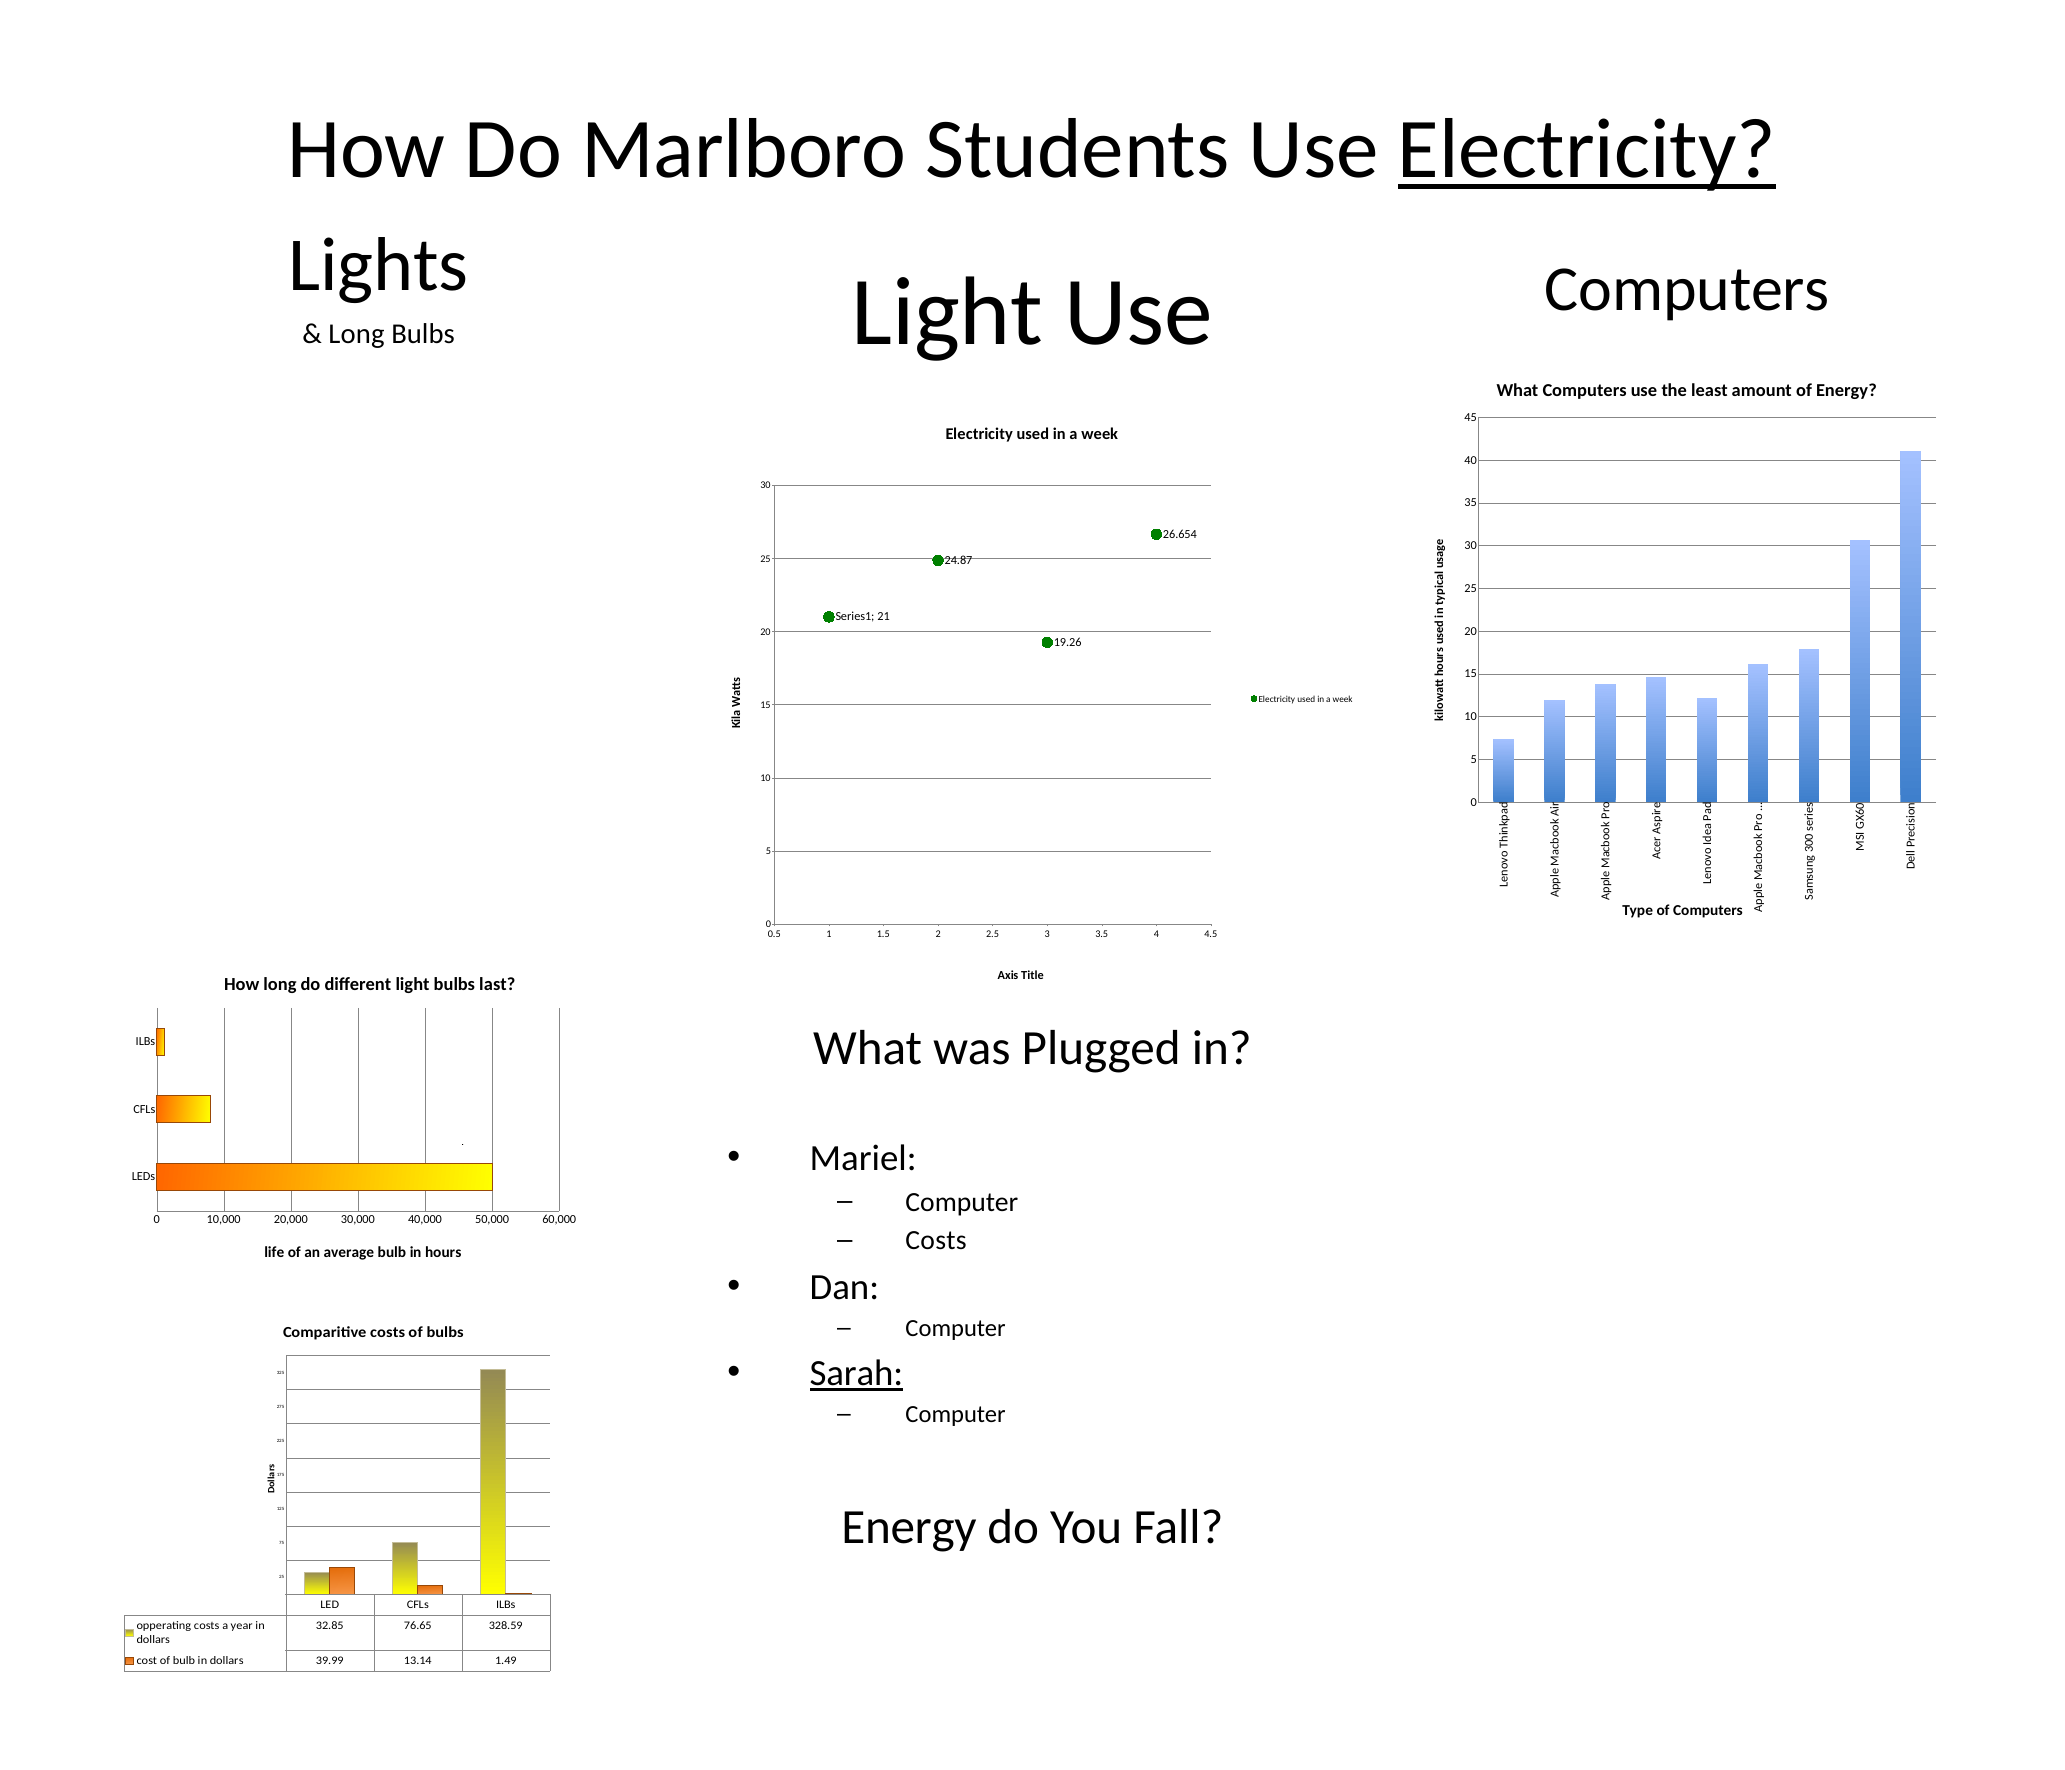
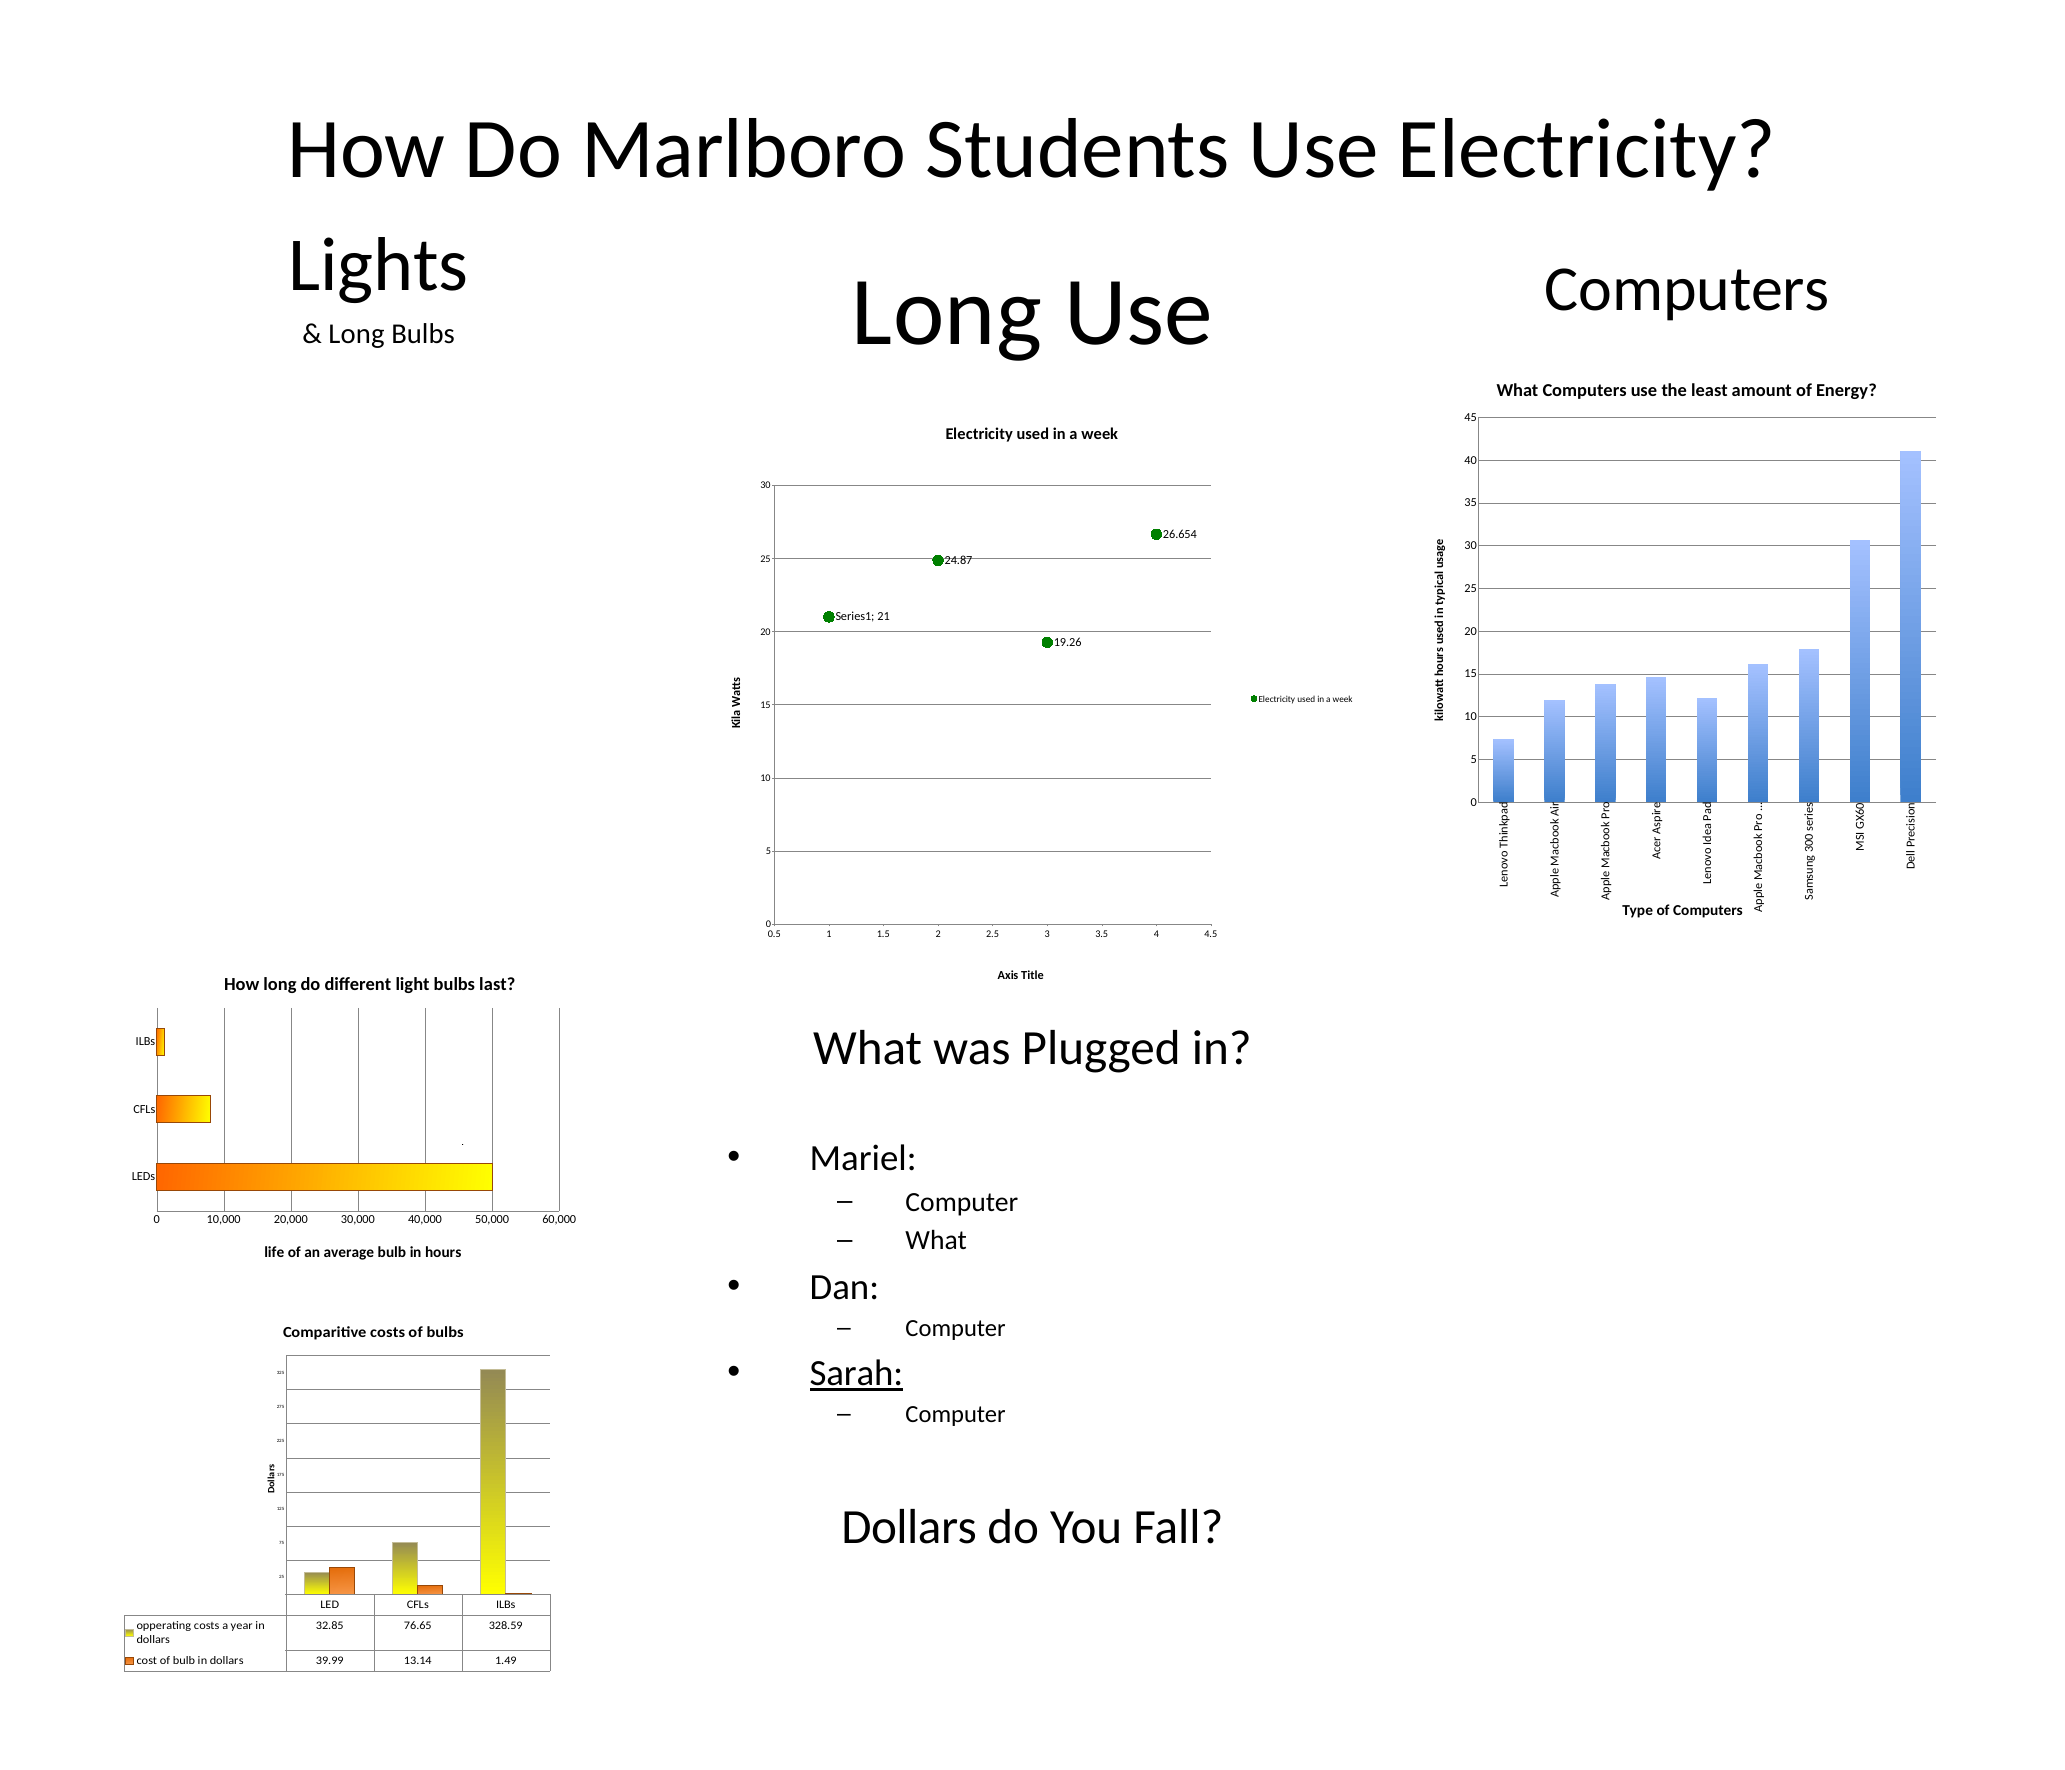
Electricity underline: present -> none (1587, 150)
Light: Light -> Long (947, 312)
Costs: Costs -> What (936, 1241)
Energy: Energy -> Dollars (909, 1528)
